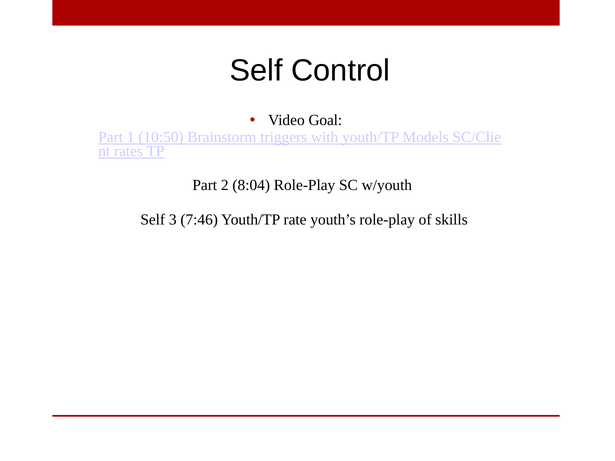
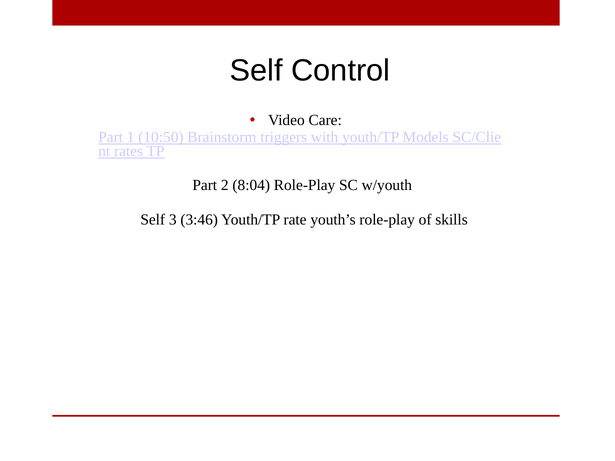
Goal: Goal -> Care (325, 120)
7:46: 7:46 -> 3:46 (199, 220)
